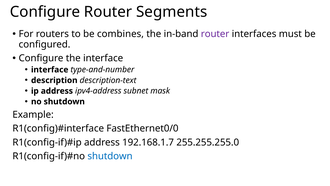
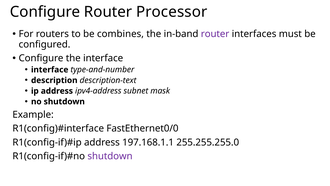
Segments: Segments -> Processor (172, 12)
192.168.1.7: 192.168.1.7 -> 197.168.1.1 (148, 142)
shutdown colour: blue -> purple (110, 156)
